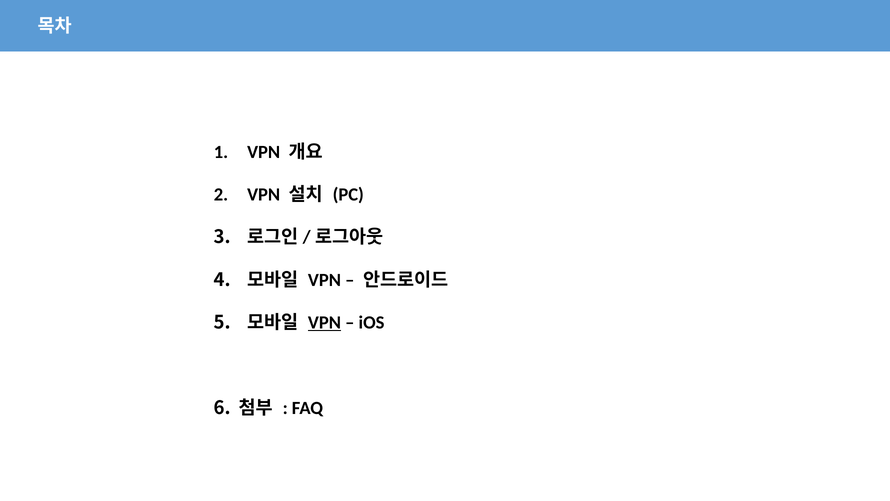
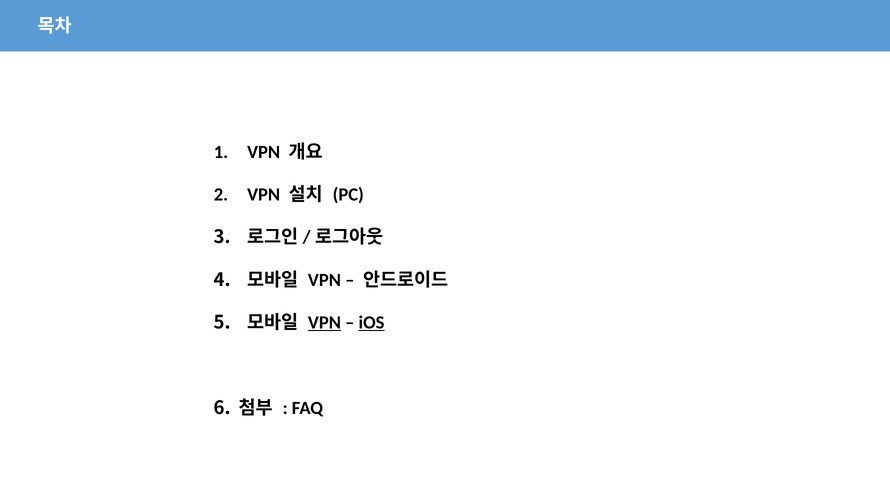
iOS underline: none -> present (372, 322)
